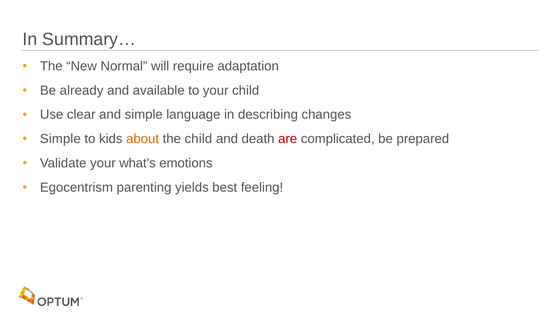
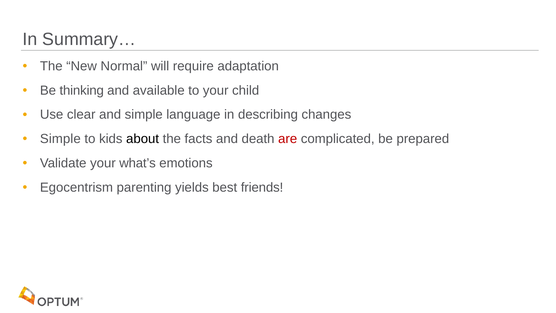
already: already -> thinking (82, 90)
about colour: orange -> black (143, 139)
the child: child -> facts (198, 139)
feeling: feeling -> friends (262, 187)
